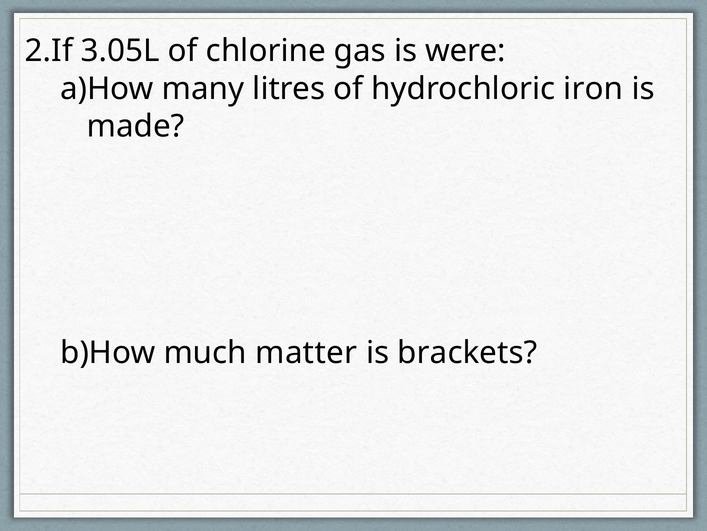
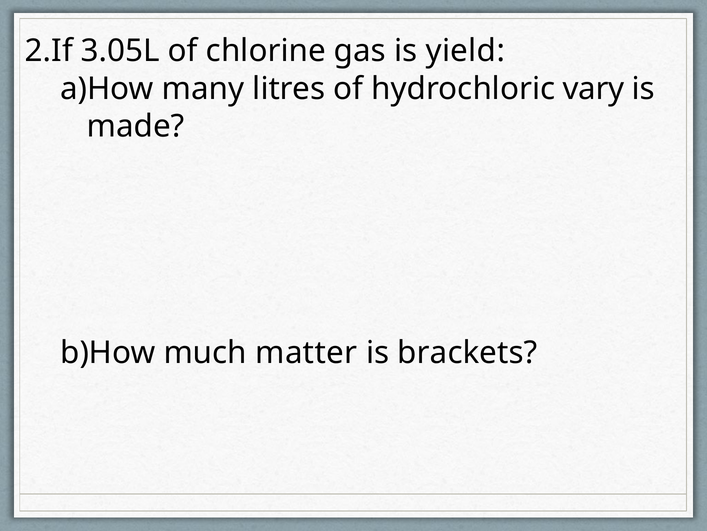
were: were -> yield (465, 51)
iron: iron -> vary (594, 89)
